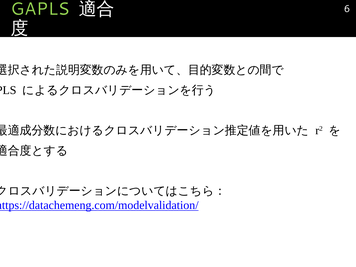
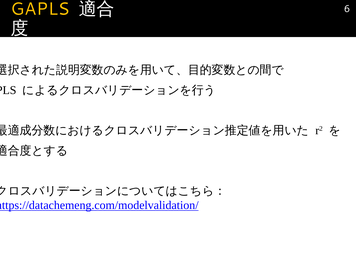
GAPLS colour: light green -> yellow (40, 9)
